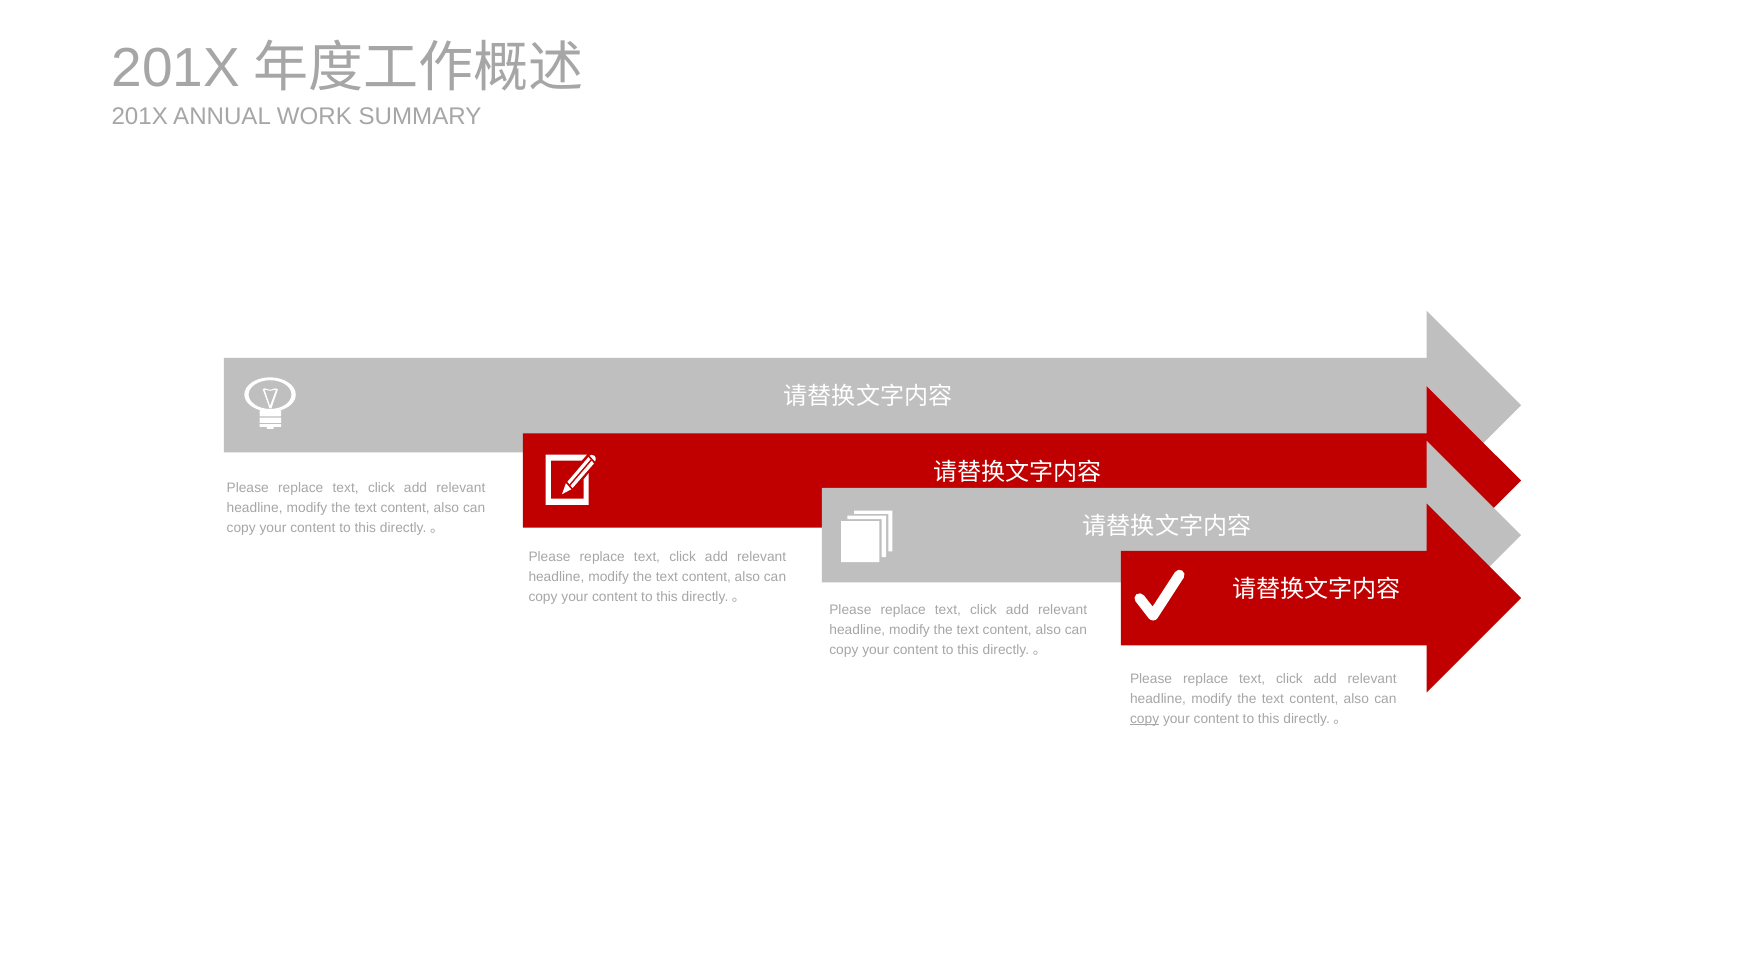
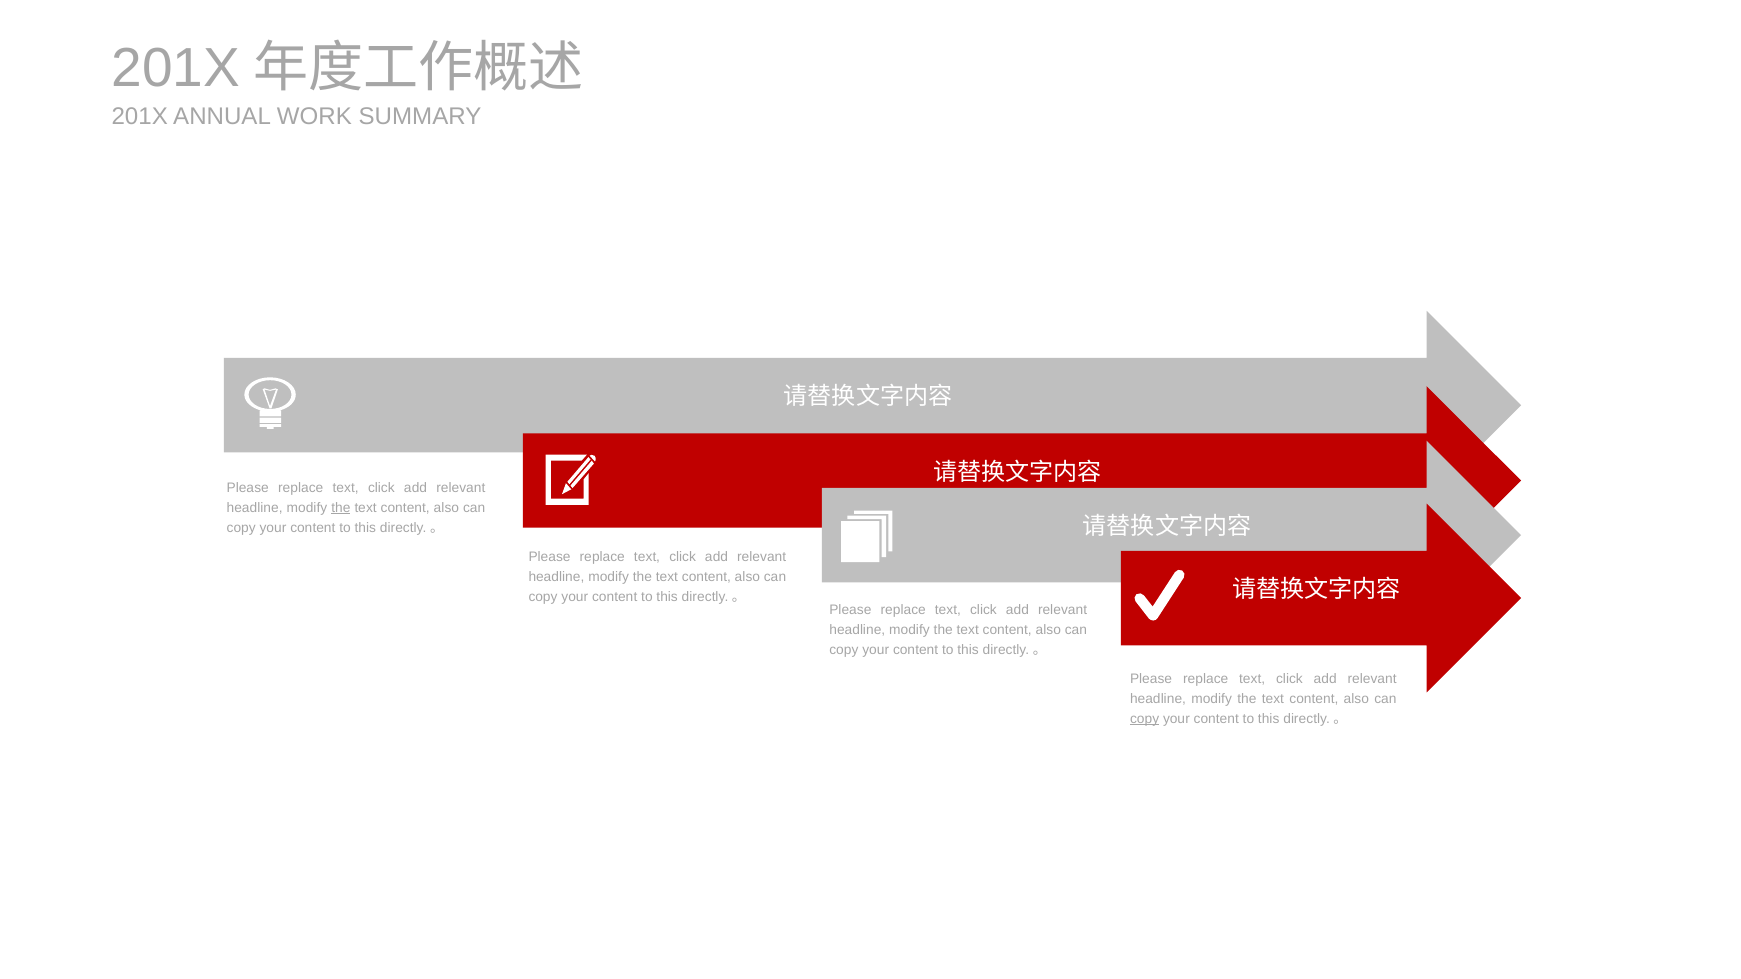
the underline: none -> present (341, 508)
